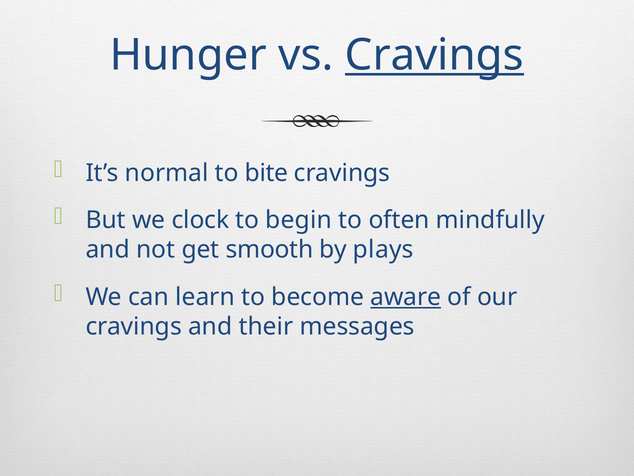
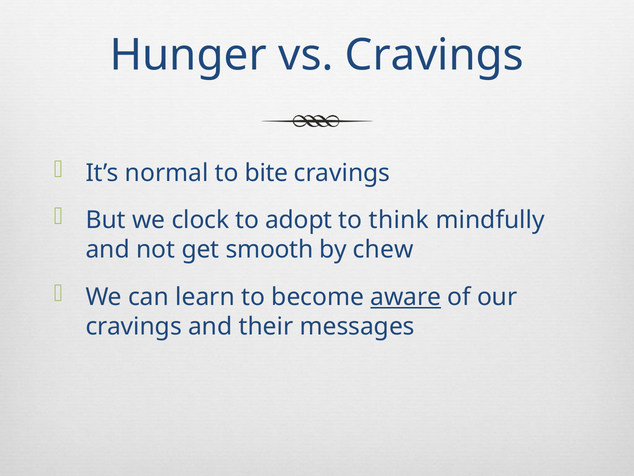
Cravings underline: present -> none (434, 55)
begin: begin -> adopt (299, 220)
often: often -> think (399, 220)
plays: plays -> chew (383, 250)
